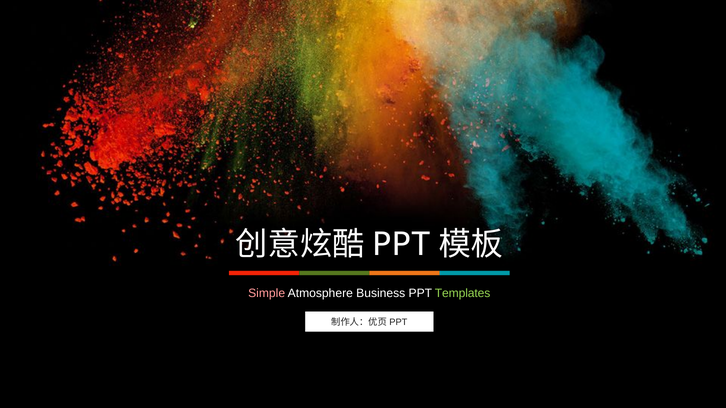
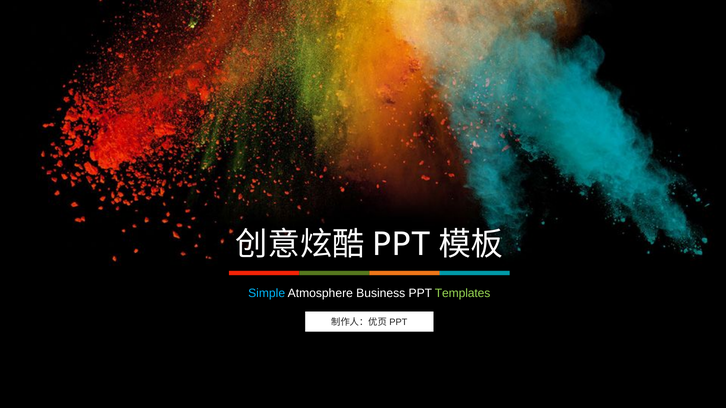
Simple colour: pink -> light blue (267, 293)
